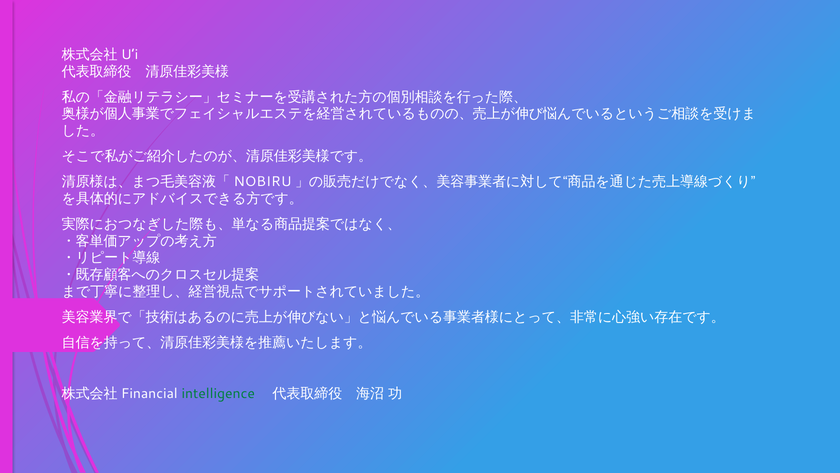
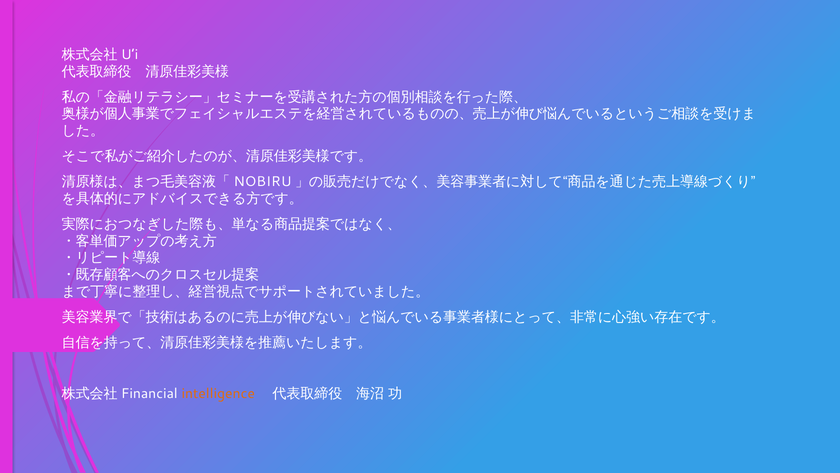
intelligence colour: green -> orange (218, 393)
